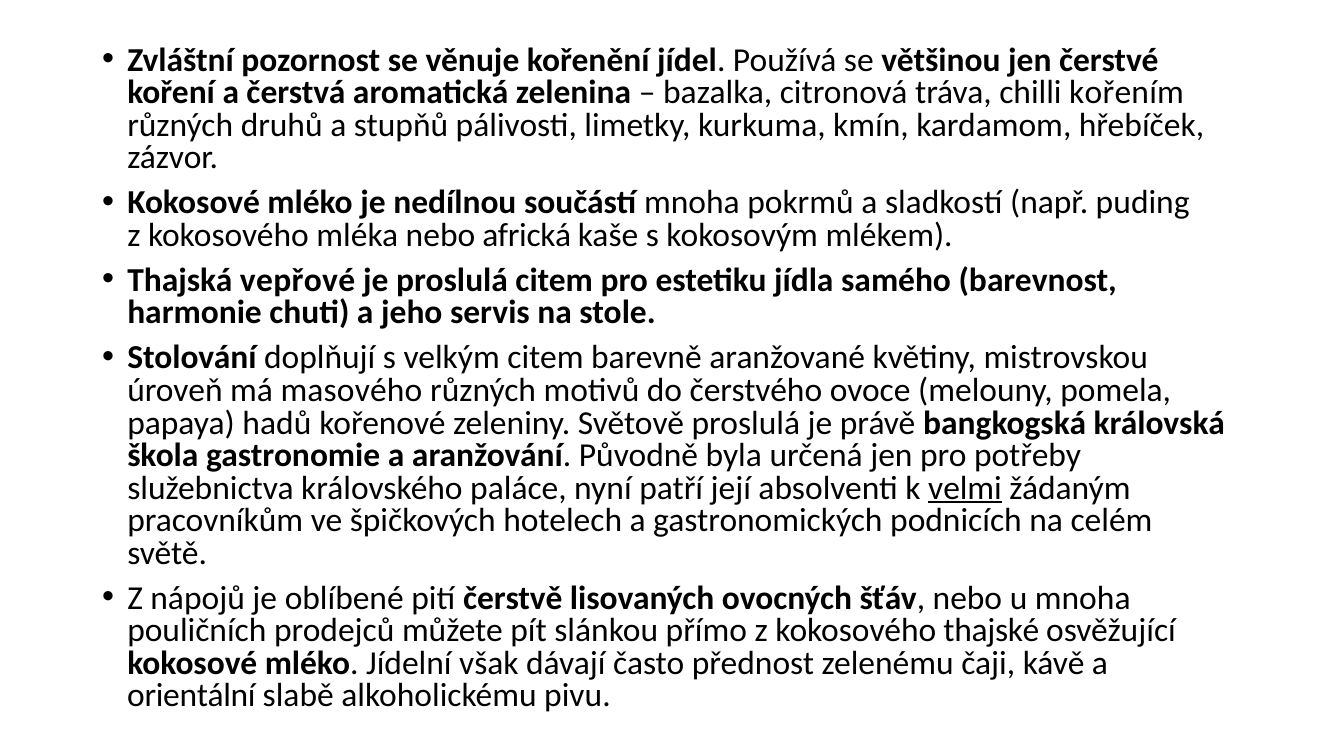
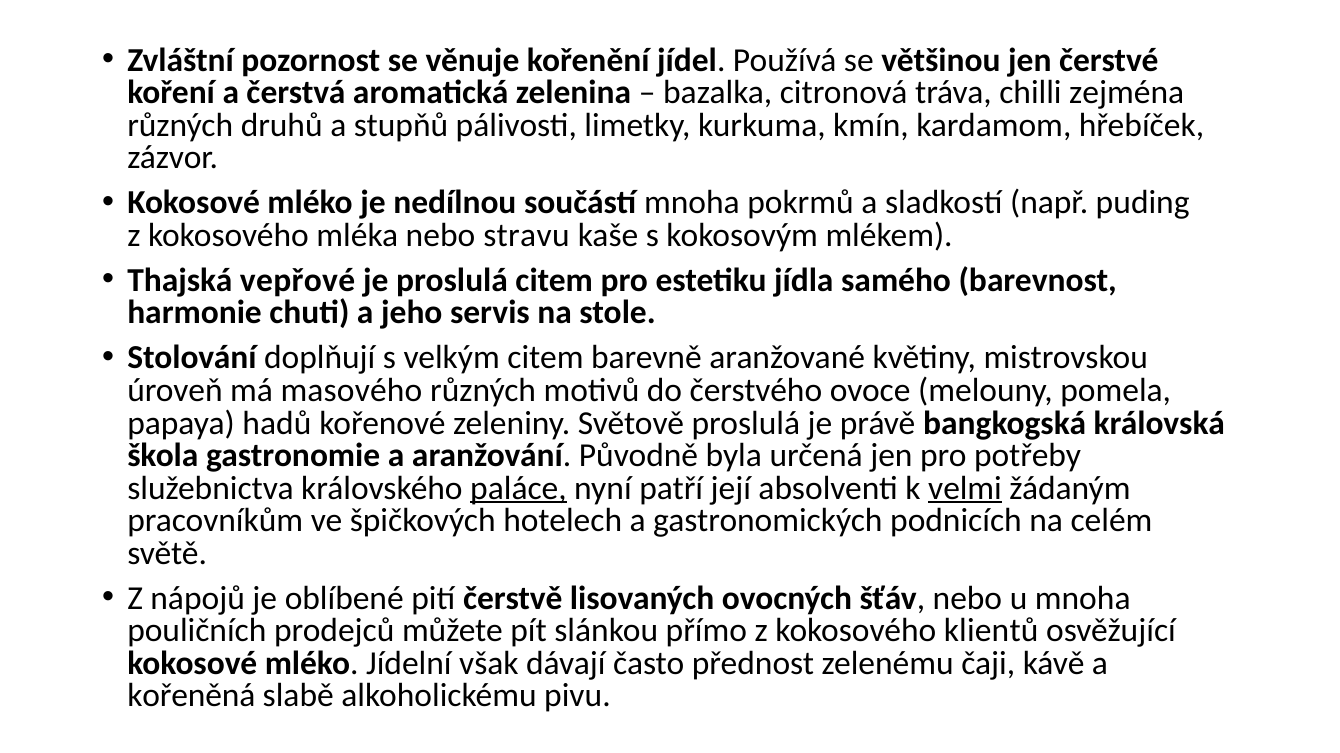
kořením: kořením -> zejména (1127, 93)
africká: africká -> stravu (526, 235)
paláce underline: none -> present (518, 489)
thajské: thajské -> klientů (991, 631)
orientální: orientální -> kořeněná (191, 696)
